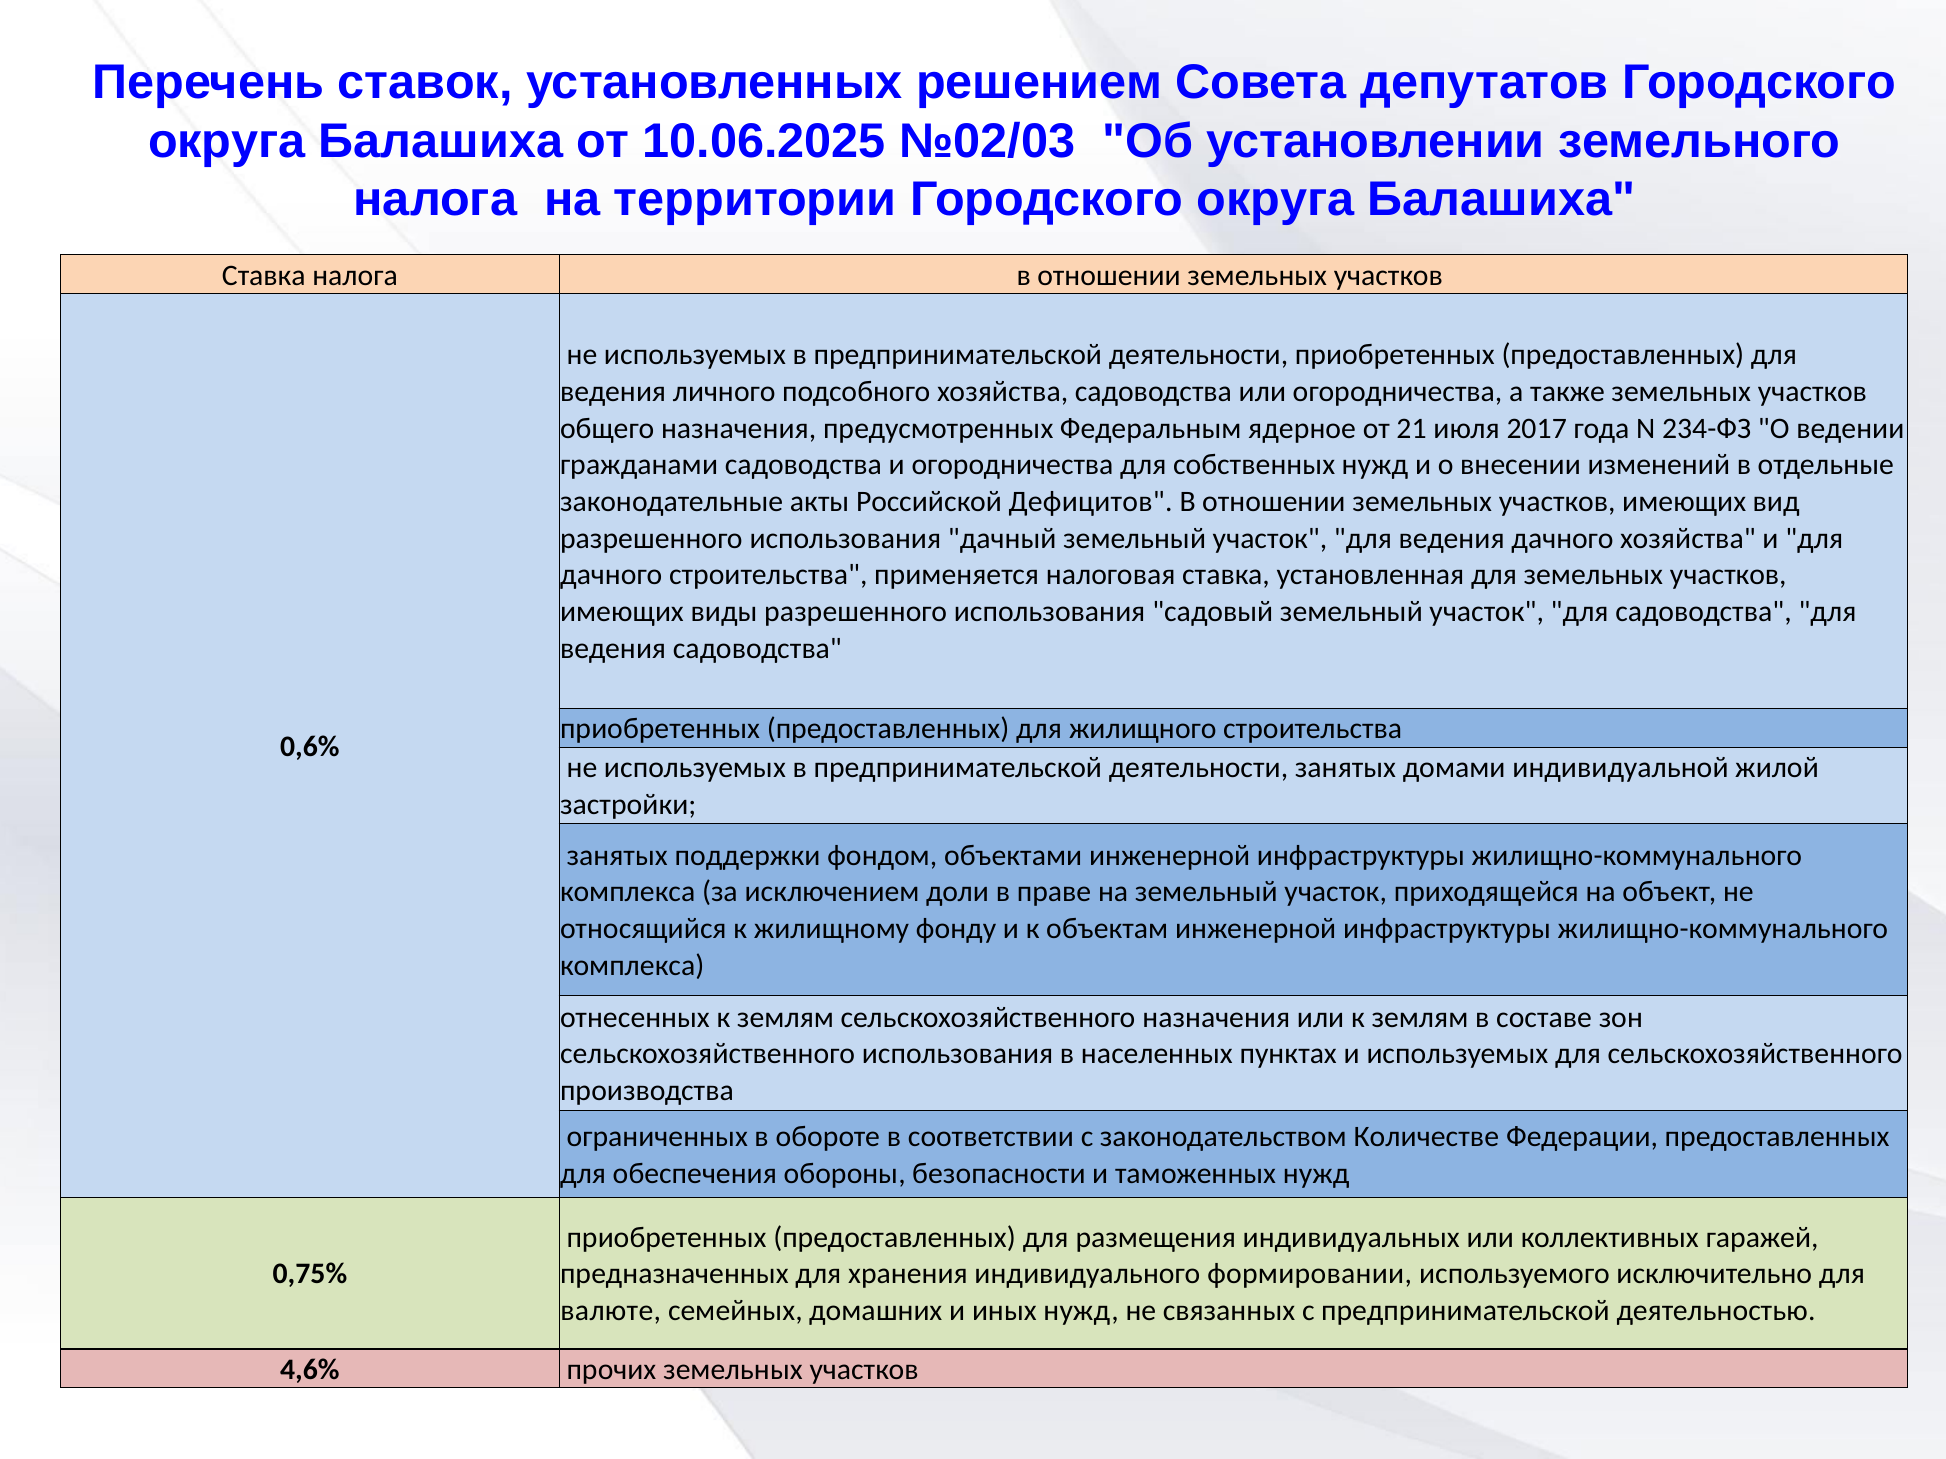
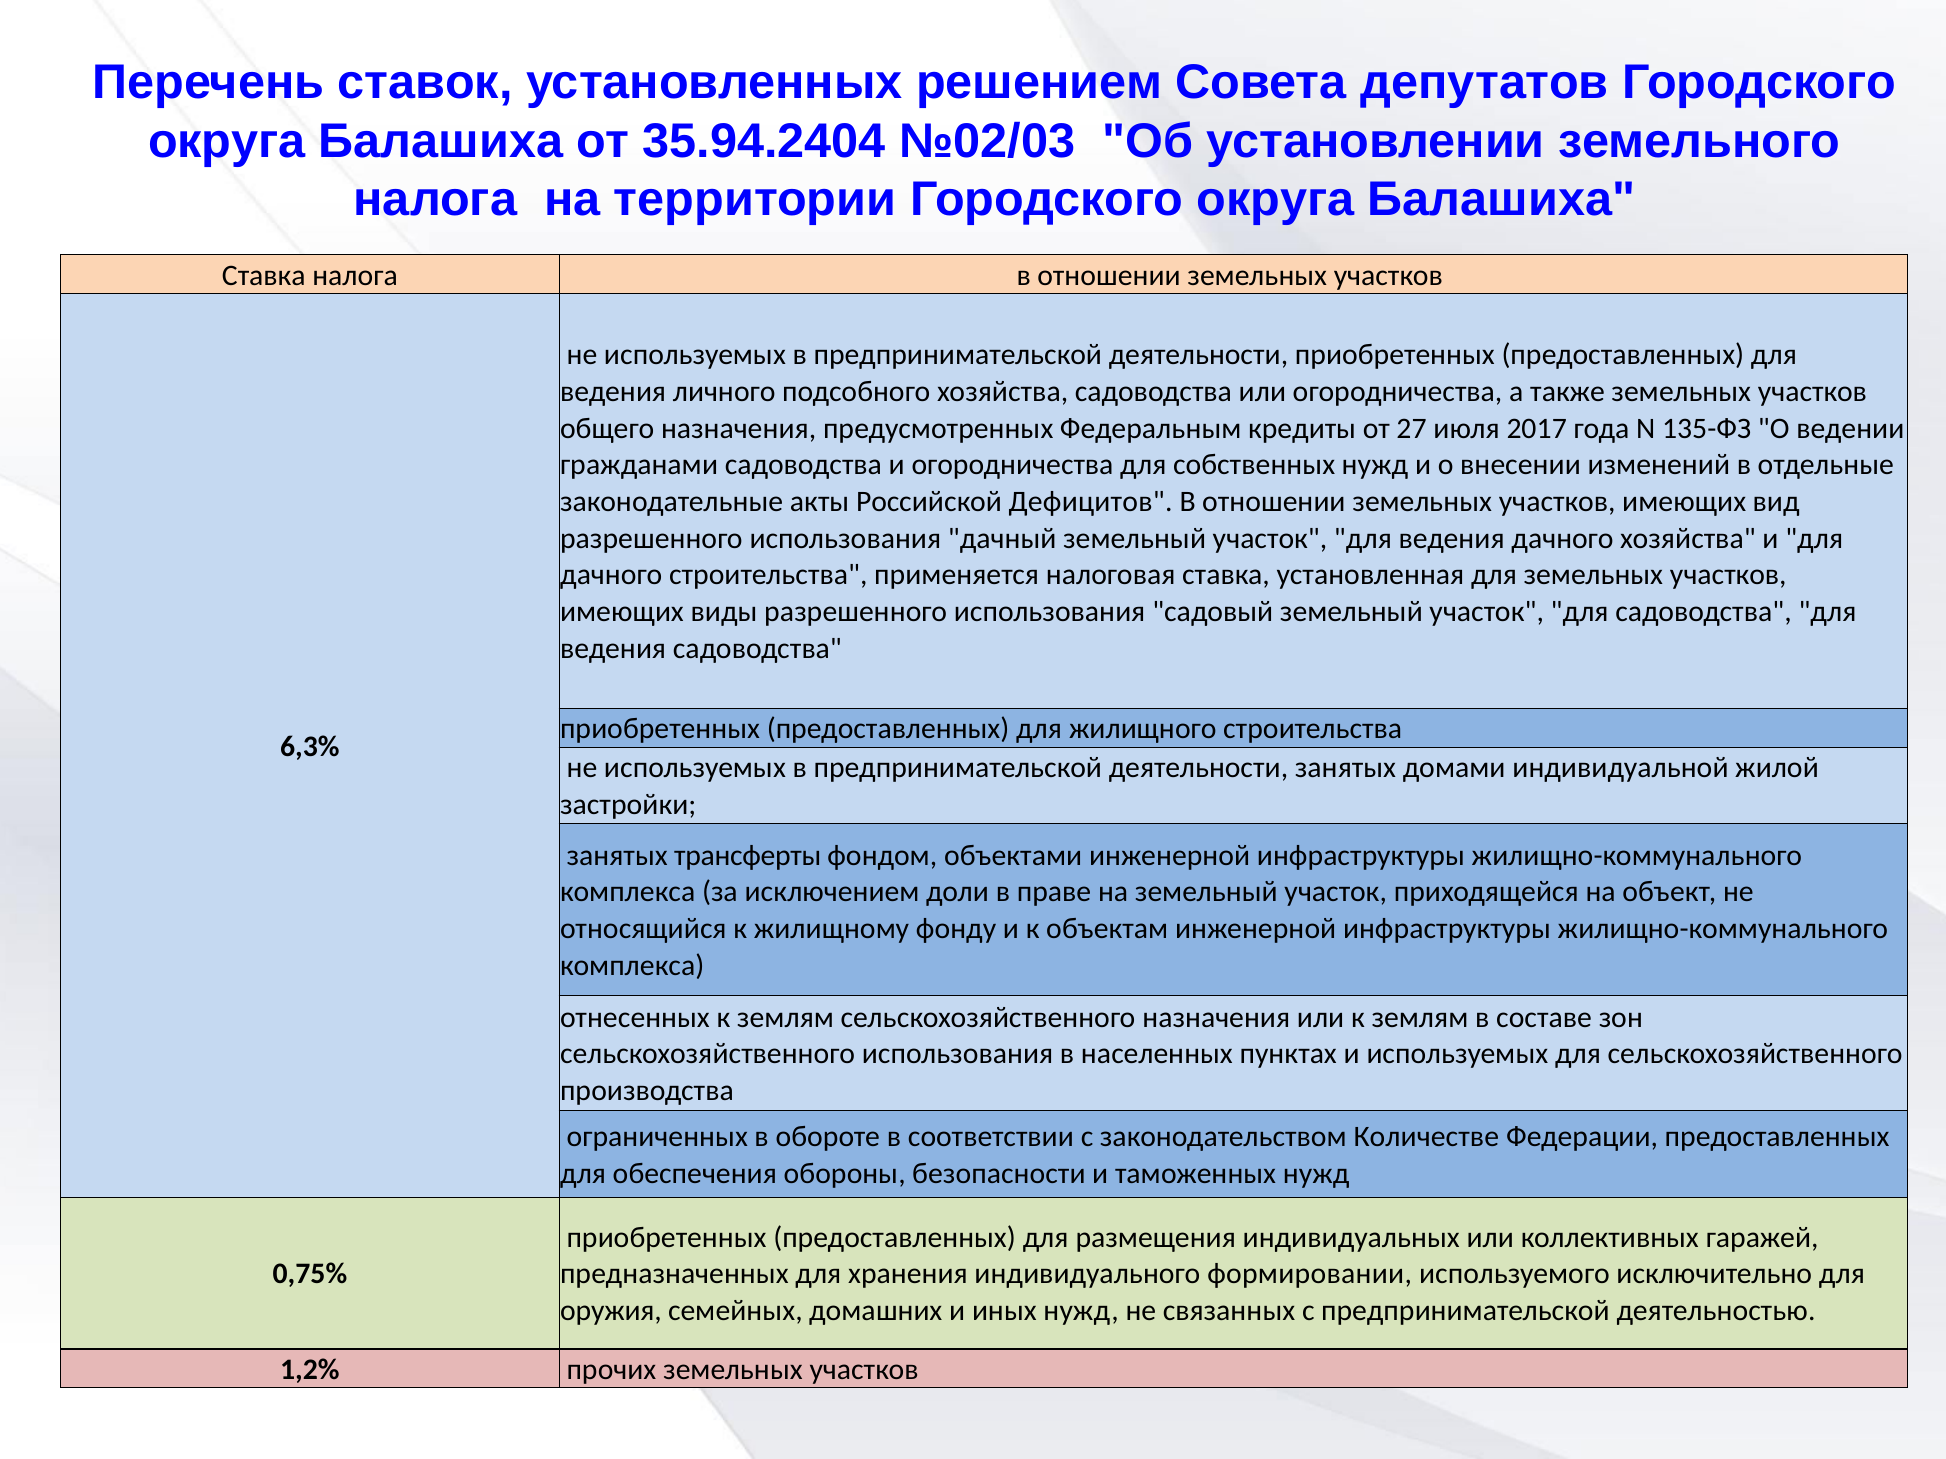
10.06.2025: 10.06.2025 -> 35.94.2404 (764, 141)
ядерное: ядерное -> кредиты (1302, 429)
21: 21 -> 27 (1412, 429)
234-ФЗ: 234-ФЗ -> 135-ФЗ (1707, 429)
0,6%: 0,6% -> 6,3% (310, 747)
поддержки: поддержки -> трансферты (748, 856)
валюте: валюте -> оружия (611, 1311)
4,6%: 4,6% -> 1,2% (310, 1370)
